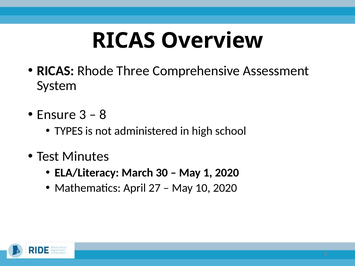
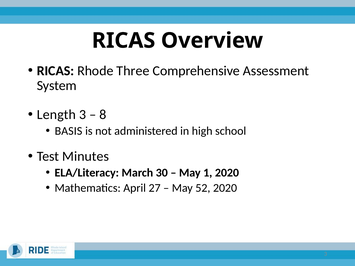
Ensure: Ensure -> Length (56, 115)
TYPES: TYPES -> BASIS (68, 131)
10: 10 -> 52 (203, 188)
